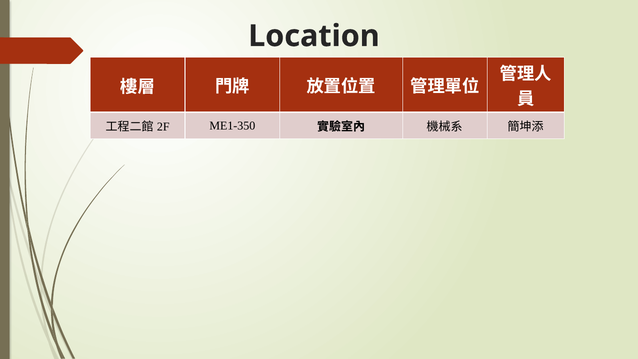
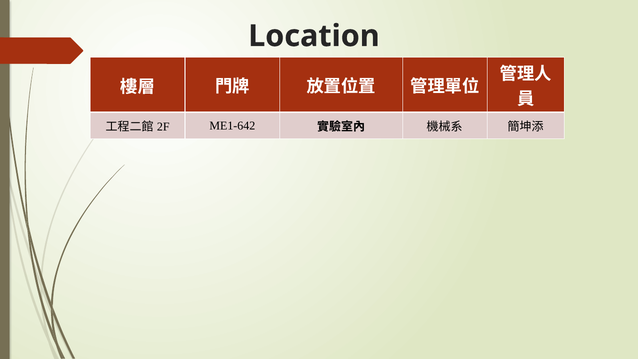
ME1-350: ME1-350 -> ME1-642 (232, 126)
